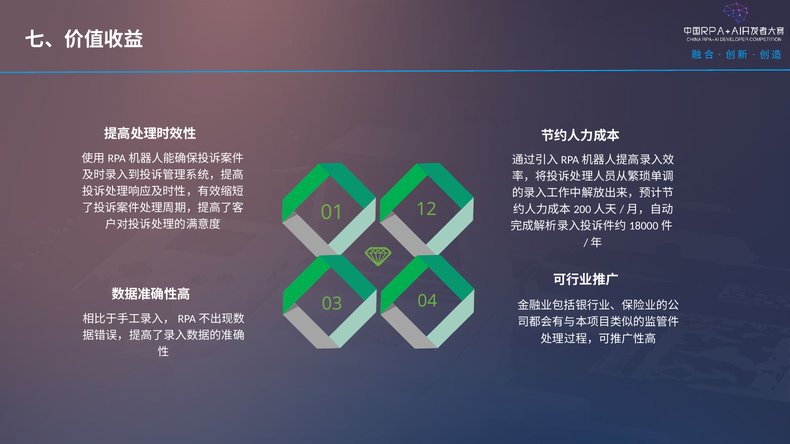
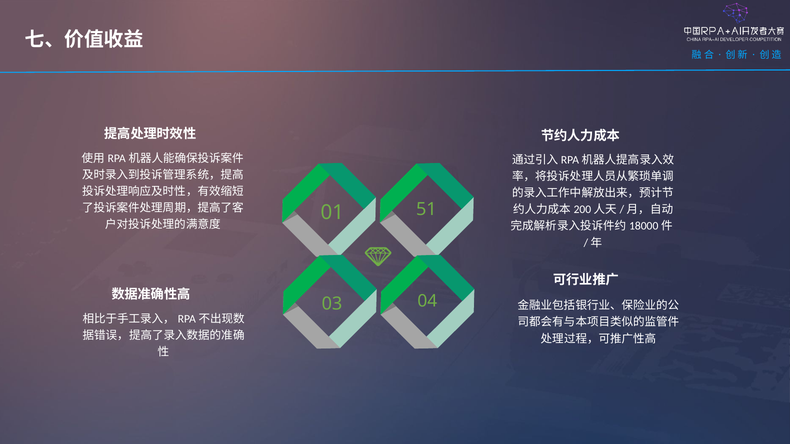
12: 12 -> 51 (426, 209)
